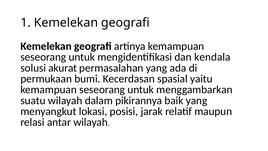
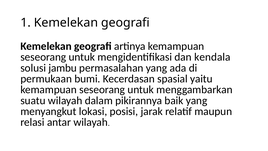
akurat: akurat -> jambu (63, 68)
